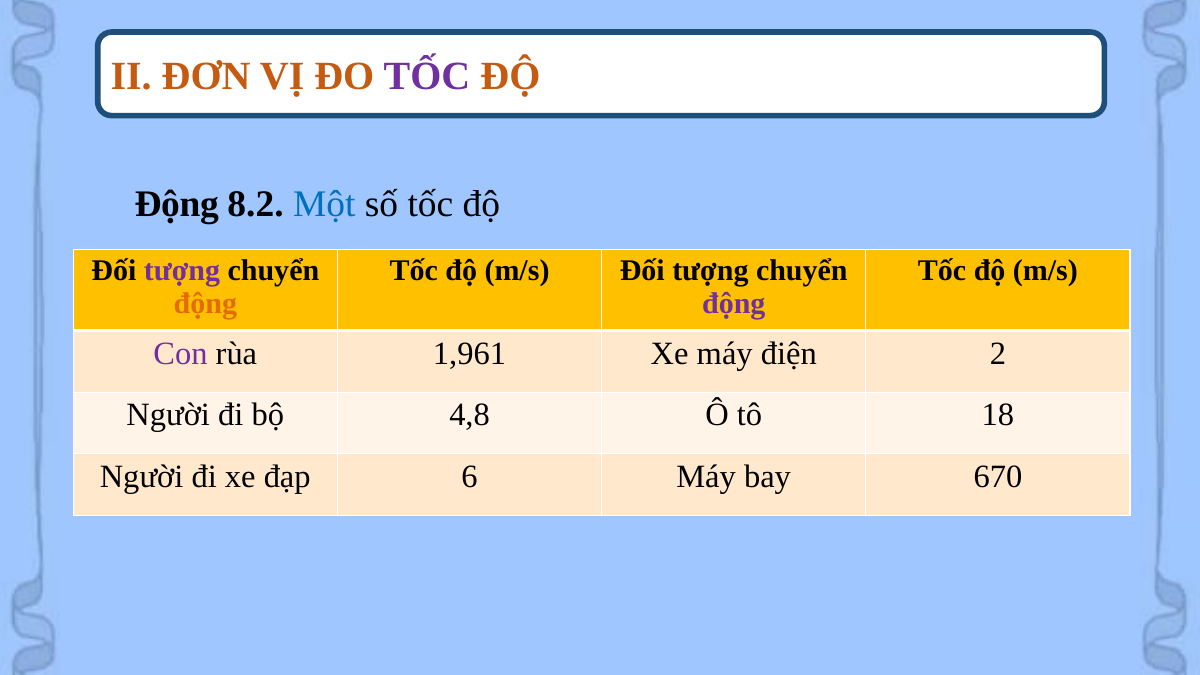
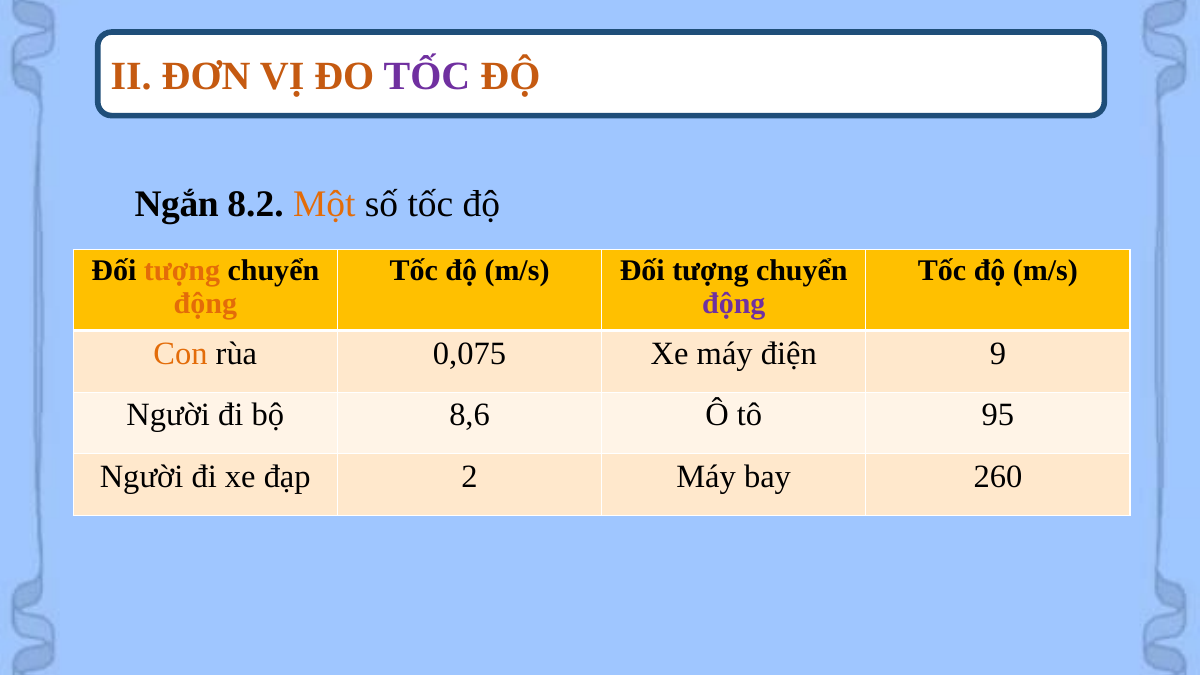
Động: Động -> Ngắn (177, 204)
Một colour: blue -> orange (324, 204)
tượng colour: purple -> orange (182, 271)
Con colour: purple -> orange (180, 353)
1,961: 1,961 -> 0,075 (469, 353)
2: 2 -> 9 (998, 353)
4,8: 4,8 -> 8,6 (470, 415)
18: 18 -> 95 (998, 415)
6: 6 -> 2 (470, 477)
670: 670 -> 260 (998, 477)
